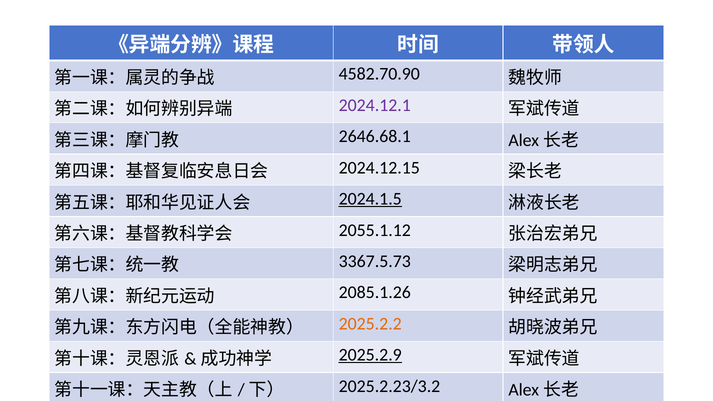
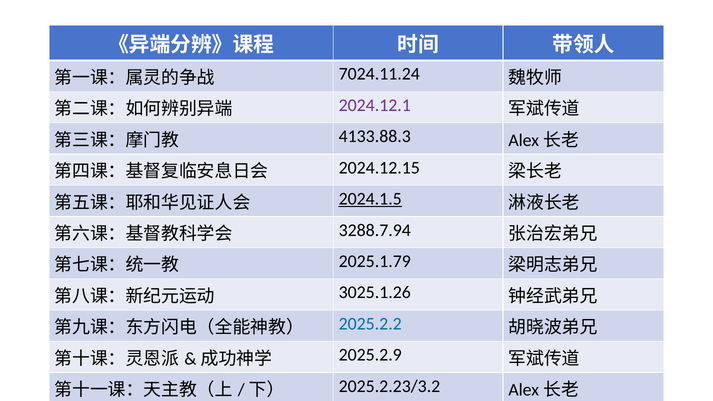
4582.70.90: 4582.70.90 -> 7024.11.24 (379, 74)
2646.68.1: 2646.68.1 -> 4133.88.3 (375, 137)
2055.1.12: 2055.1.12 -> 3288.7.94 (375, 230)
3367.5.73: 3367.5.73 -> 2025.1.79 (375, 261)
2085.1.26: 2085.1.26 -> 3025.1.26 (375, 293)
2025.2.2 colour: orange -> blue (370, 324)
2025.2.9 underline: present -> none (370, 355)
